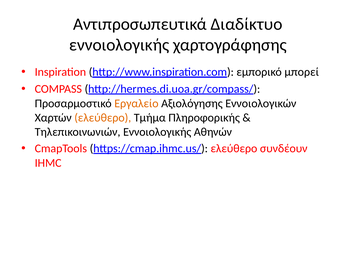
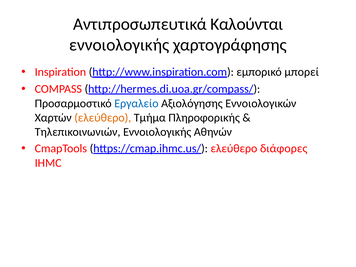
Διαδίκτυο: Διαδίκτυο -> Καλούνται (247, 24)
Εργαλείο colour: orange -> blue (136, 103)
συνδέουν: συνδέουν -> διάφορες (284, 148)
